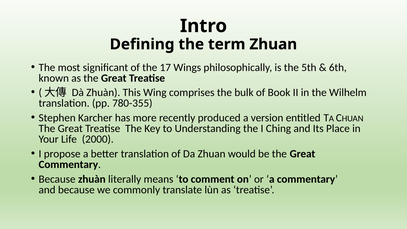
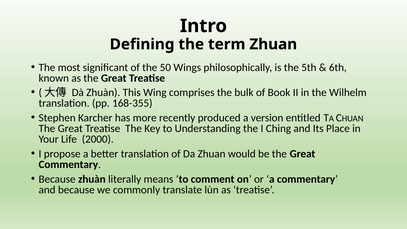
17: 17 -> 50 (165, 67)
780-355: 780-355 -> 168-355 (132, 103)
